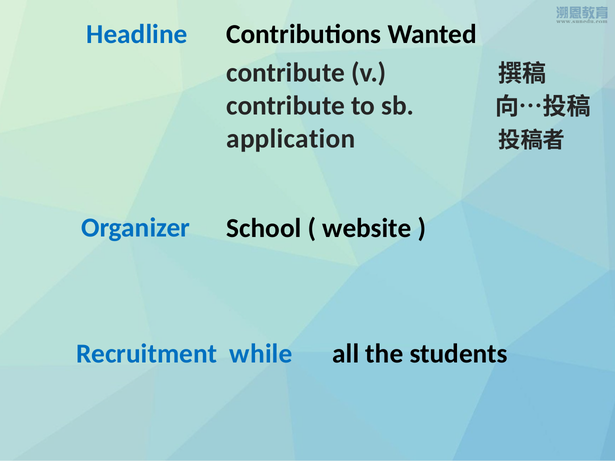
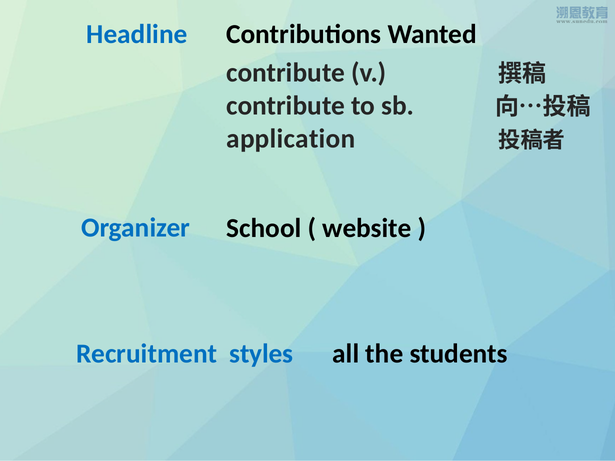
while: while -> styles (261, 354)
